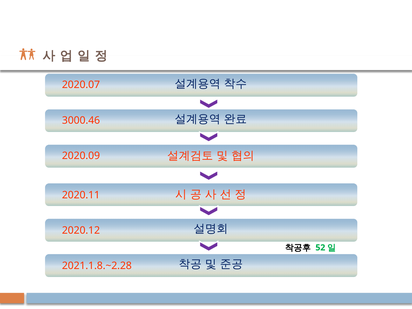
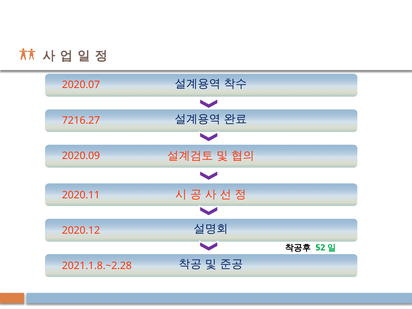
3000.46: 3000.46 -> 7216.27 (81, 121)
